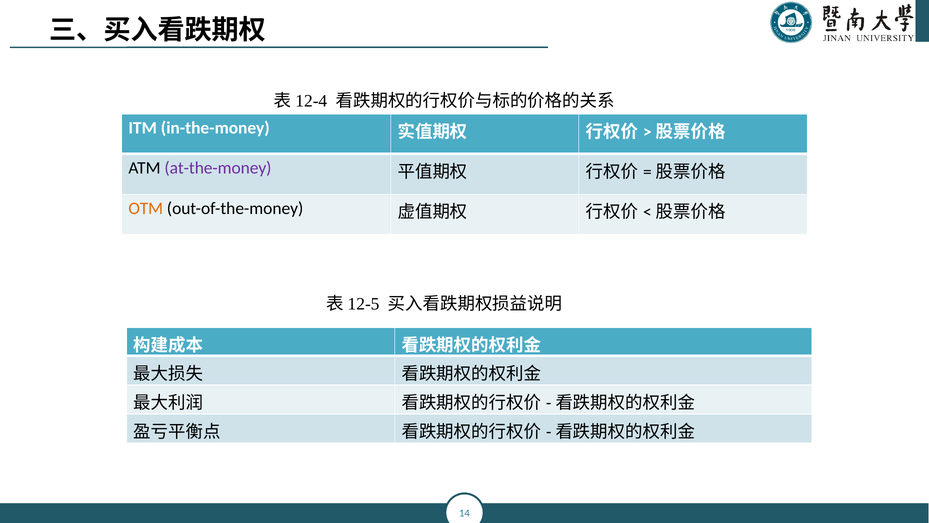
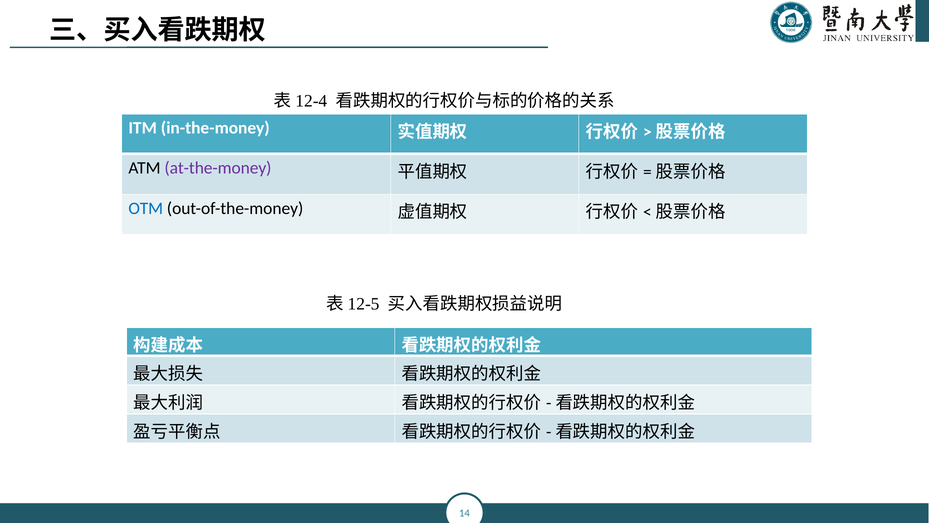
OTM colour: orange -> blue (146, 208)
